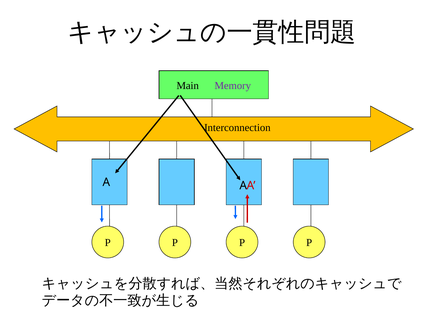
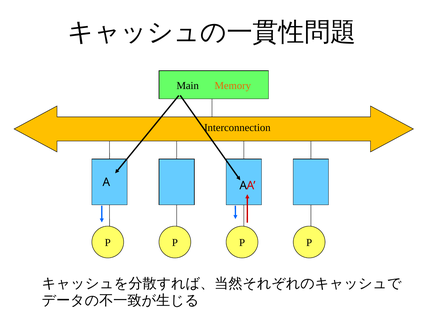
Memory colour: purple -> orange (233, 86)
